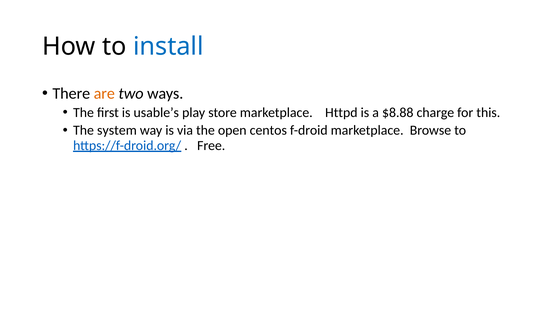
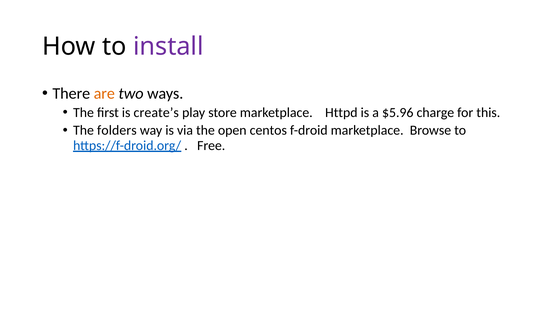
install colour: blue -> purple (168, 46)
usable’s: usable’s -> create’s (156, 112)
$8.88: $8.88 -> $5.96 (398, 112)
system: system -> folders (117, 130)
